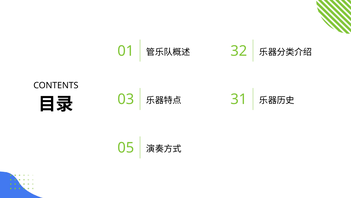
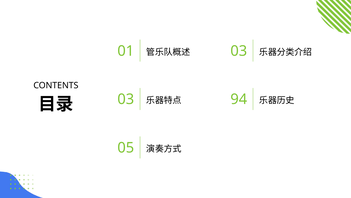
32: 32 -> 03 (239, 51)
31: 31 -> 94 (239, 99)
